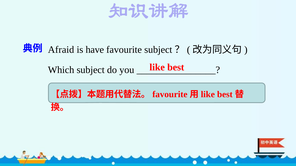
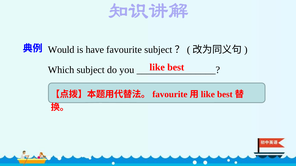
Afraid: Afraid -> Would (61, 50)
